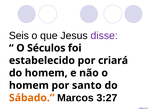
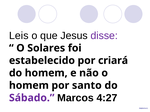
Seis: Seis -> Leis (19, 36)
Séculos: Séculos -> Solares (46, 48)
Sábado colour: orange -> purple (32, 98)
3:27: 3:27 -> 4:27 (107, 98)
